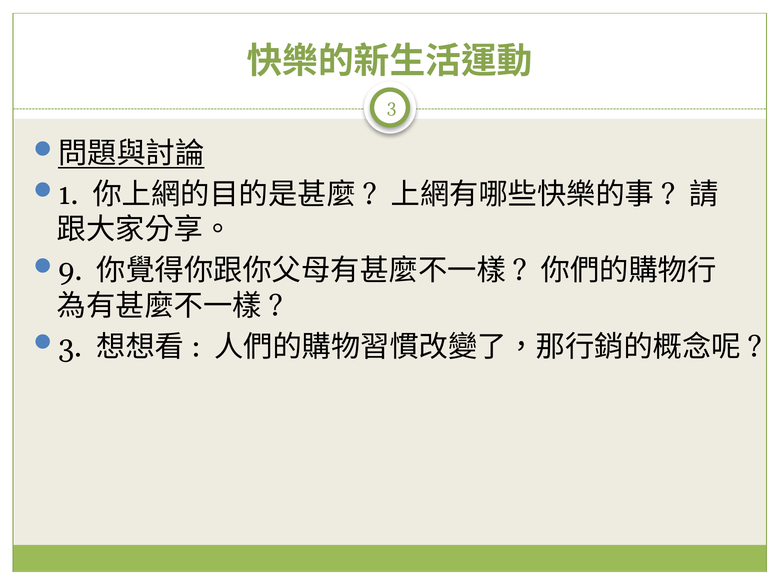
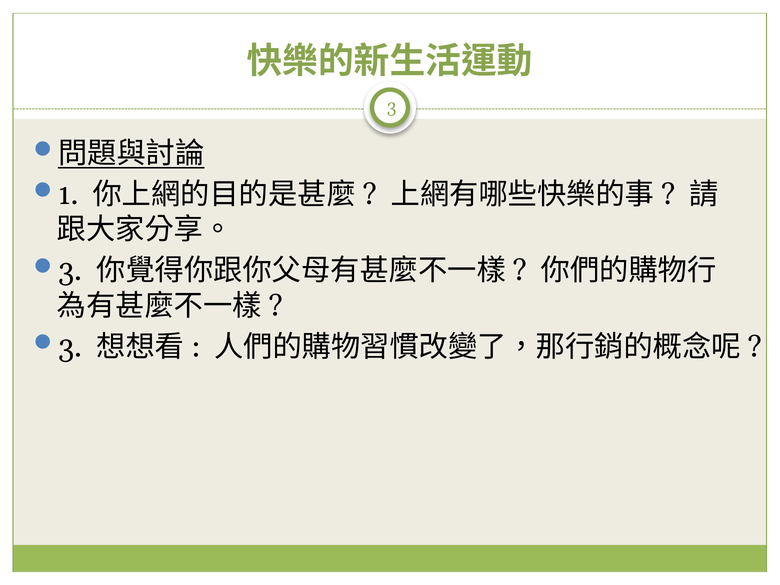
9: 9 -> 3 (70, 271)
